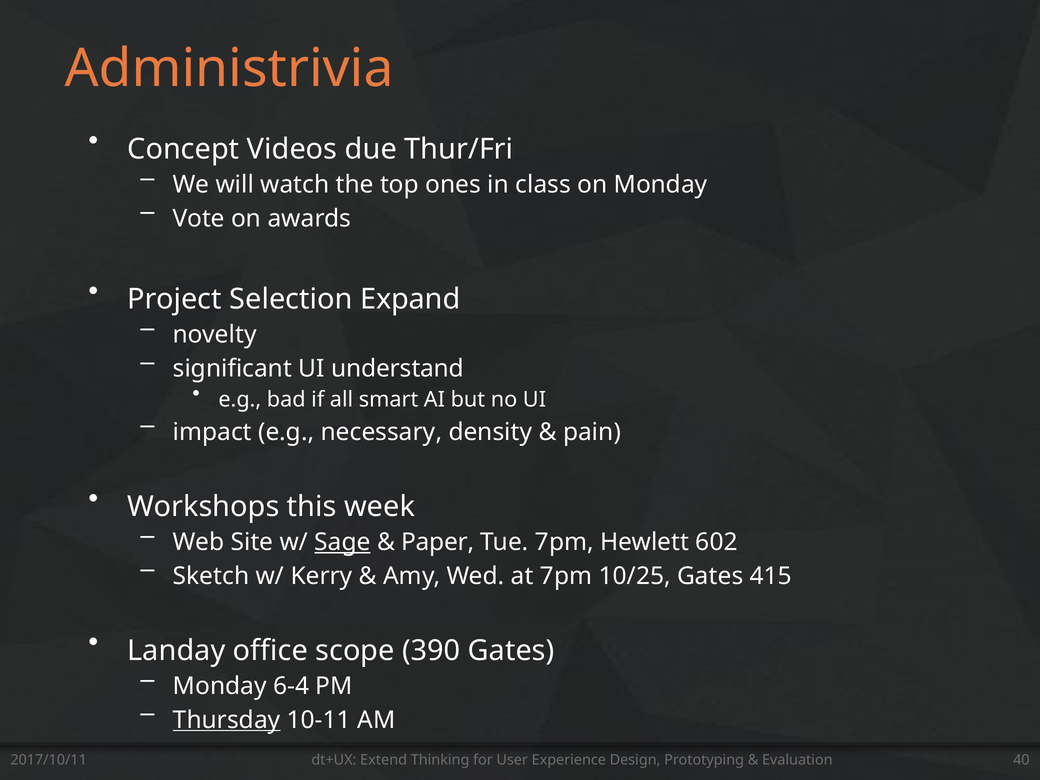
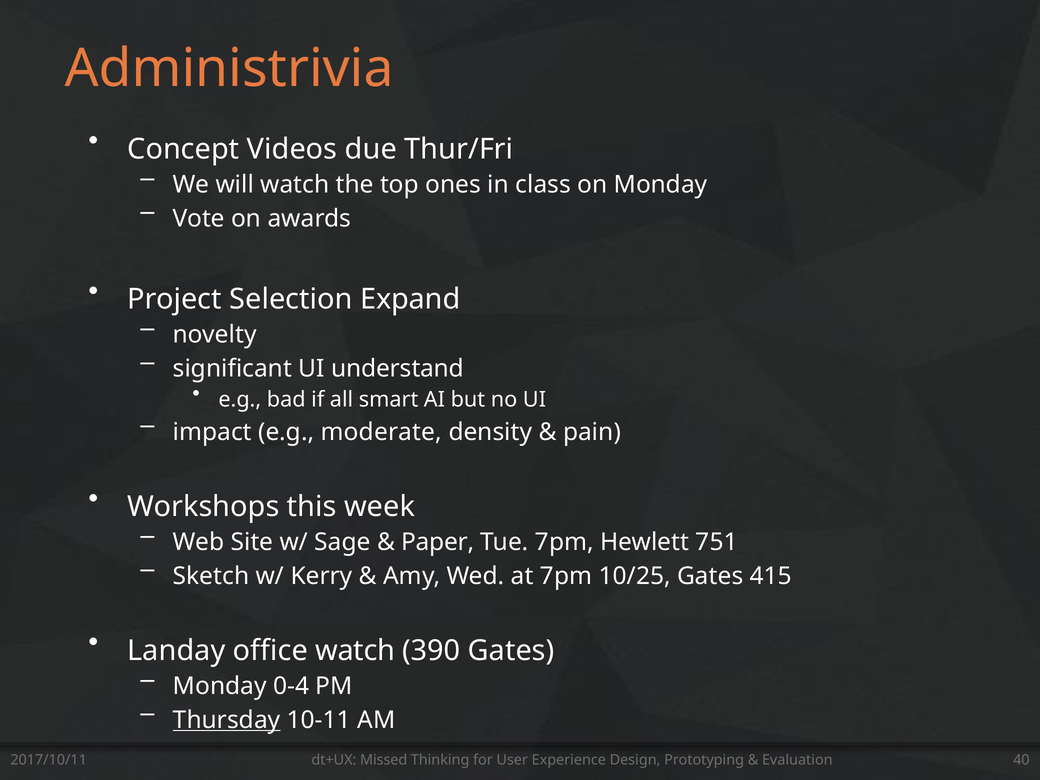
necessary: necessary -> moderate (381, 432)
Sage underline: present -> none (343, 542)
602: 602 -> 751 (717, 542)
office scope: scope -> watch (355, 651)
6-4: 6-4 -> 0-4 (291, 686)
Extend: Extend -> Missed (384, 760)
